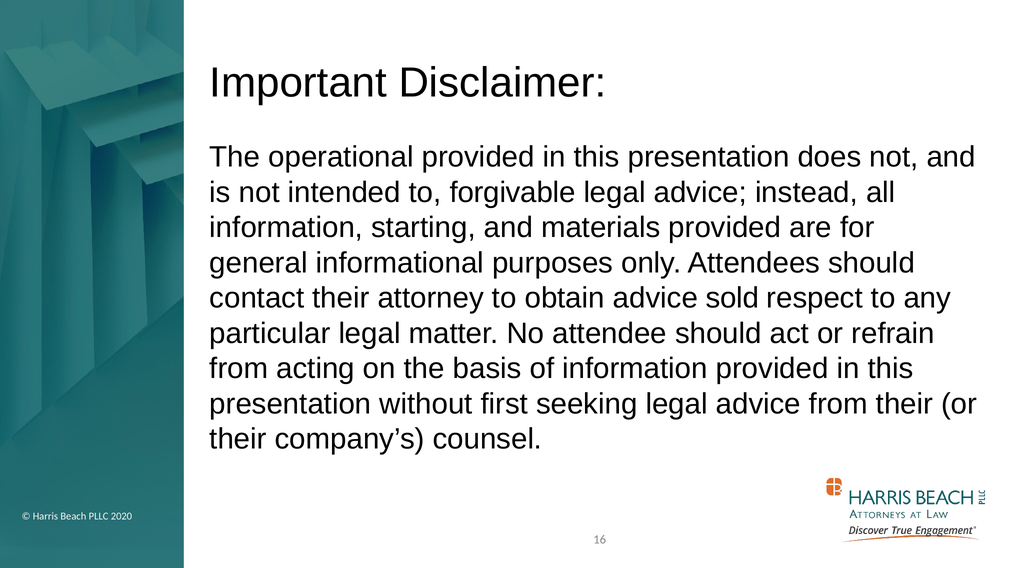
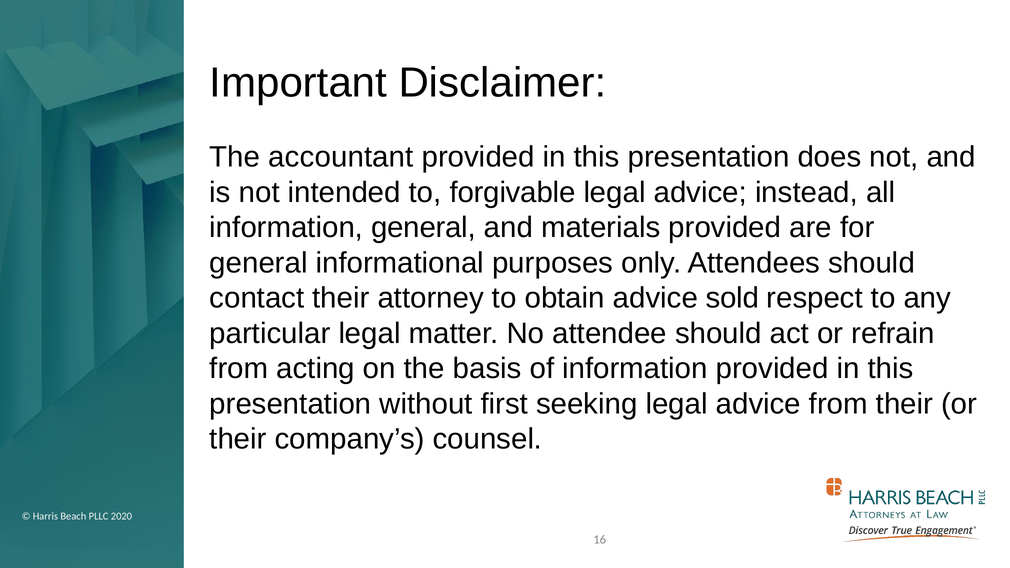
operational: operational -> accountant (341, 157)
information starting: starting -> general (424, 228)
